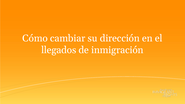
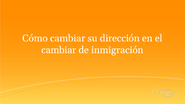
llegados: llegados -> cambiar (59, 50)
